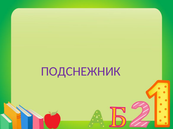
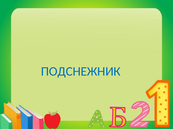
ПОДСНЕЖНИК colour: purple -> blue (81, 72)
